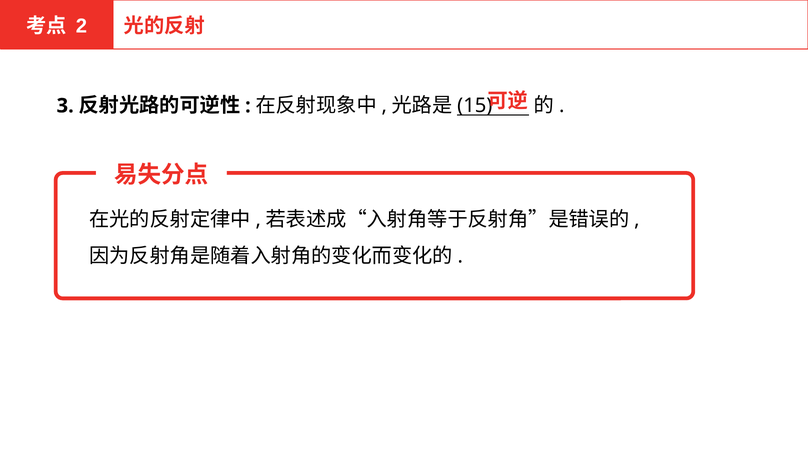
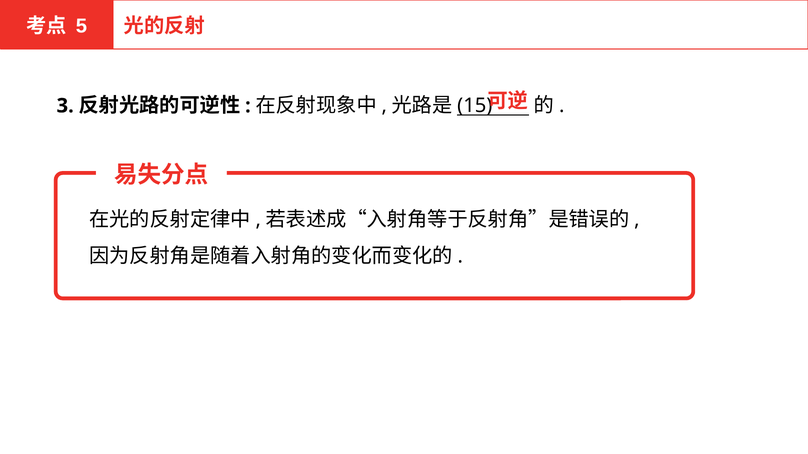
2: 2 -> 5 (81, 26)
